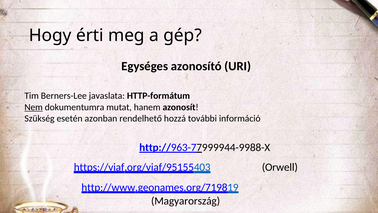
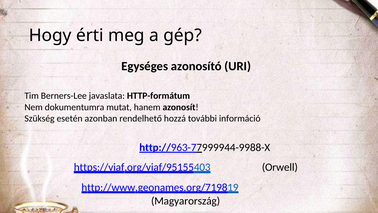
Nem underline: present -> none (34, 107)
